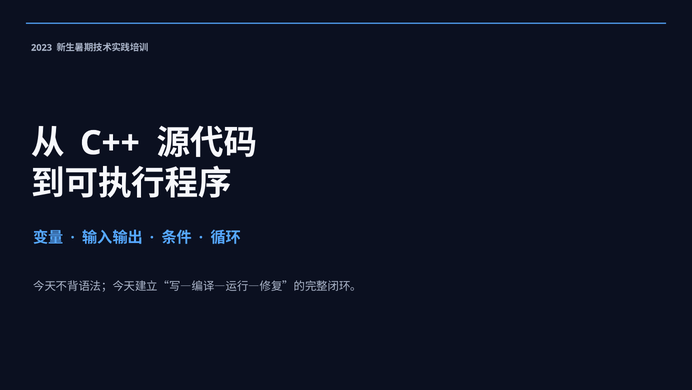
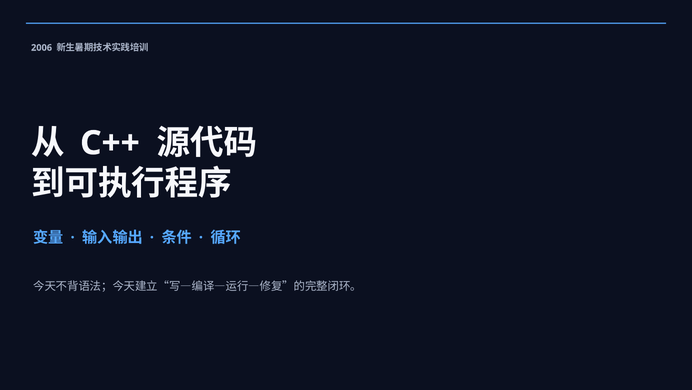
2023: 2023 -> 2006 (42, 48)
